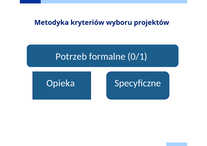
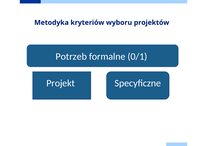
Opieka: Opieka -> Projekt (61, 83)
